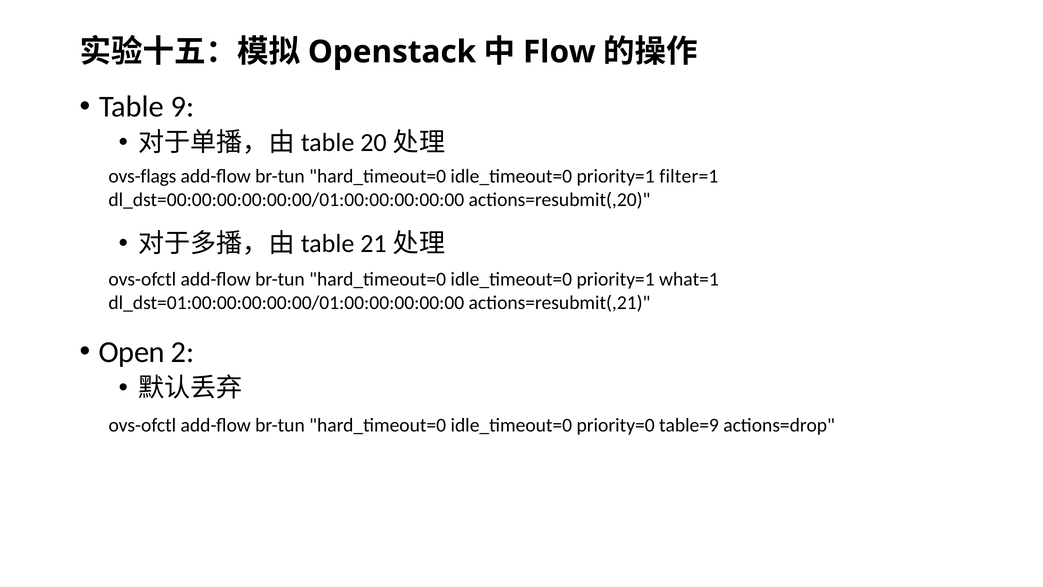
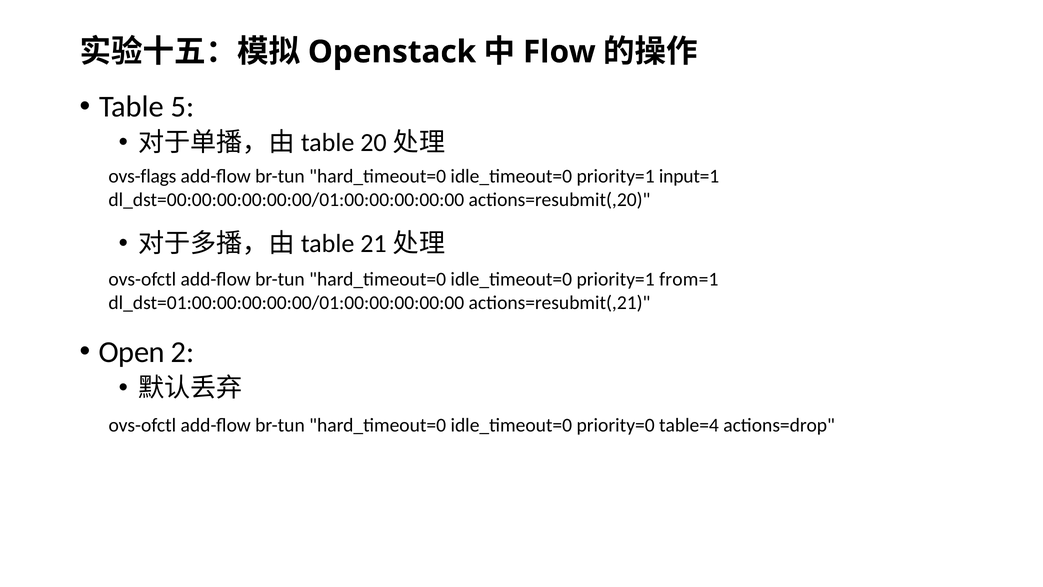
9: 9 -> 5 (183, 107)
filter=1: filter=1 -> input=1 (689, 176)
what=1: what=1 -> from=1 (689, 279)
table=9: table=9 -> table=4 (689, 425)
